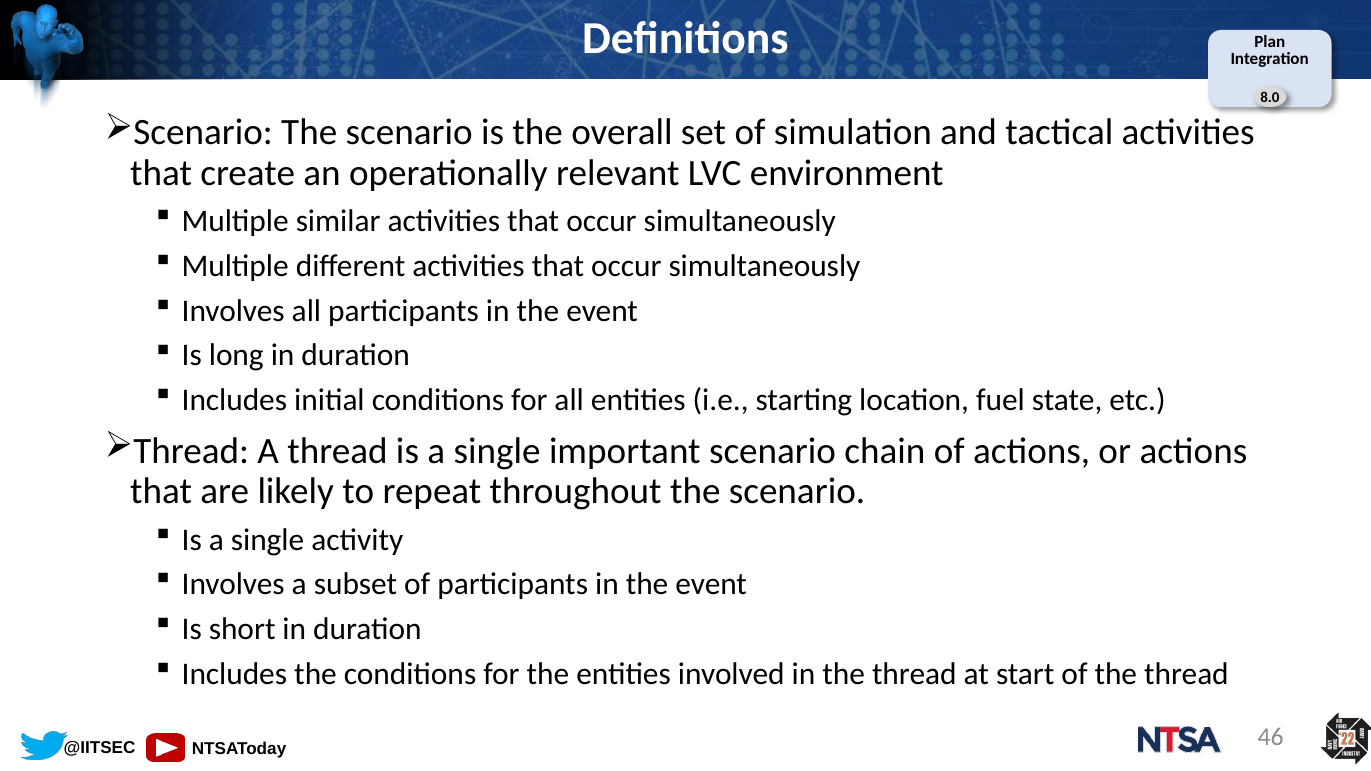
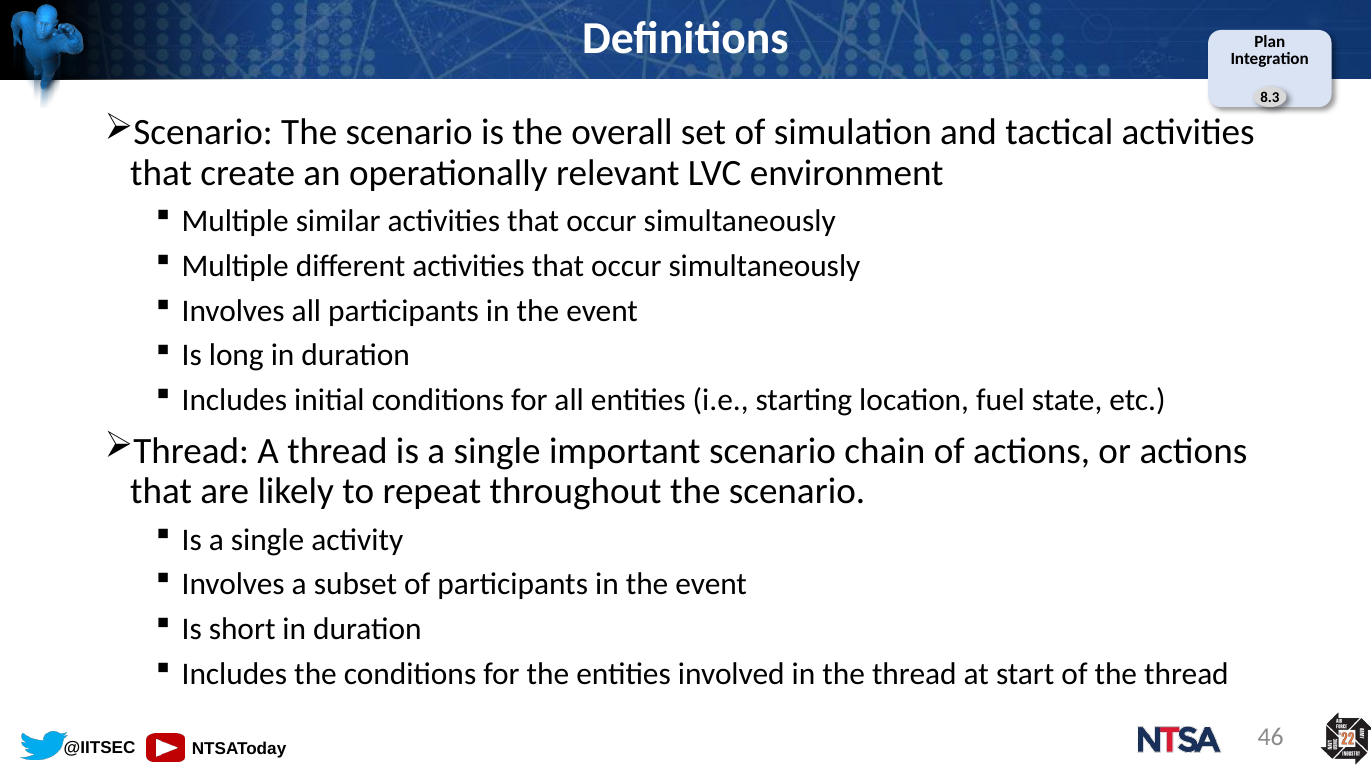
8.0: 8.0 -> 8.3 (1270, 98)
